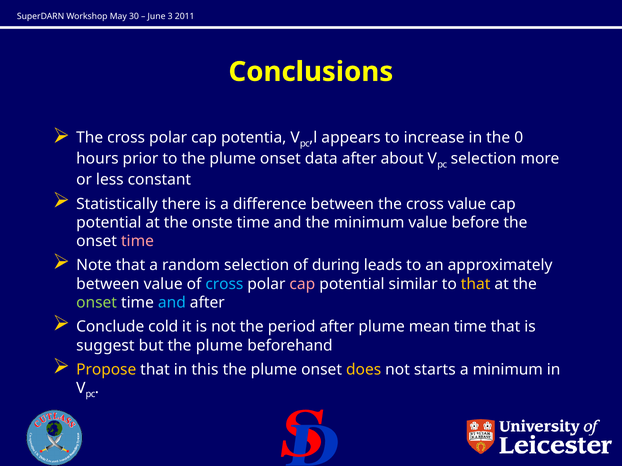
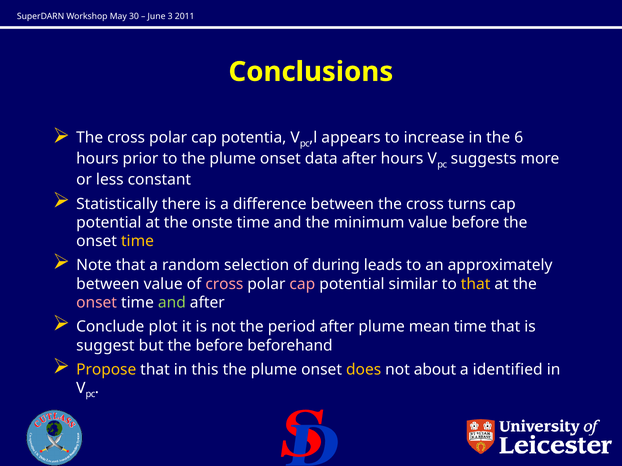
0: 0 -> 6 (519, 138)
after about: about -> hours (402, 159)
selection: selection -> suggests (484, 159)
cross value: value -> turns (467, 204)
time colour: pink -> yellow (137, 241)
cross colour: light blue -> pink (224, 284)
onset colour: light green -> pink (97, 303)
and colour: light blue -> light green (172, 303)
cold: cold -> plot (163, 327)
but the plume: plume -> before (219, 346)
starts: starts -> about (435, 370)
a minimum: minimum -> identified (508, 370)
